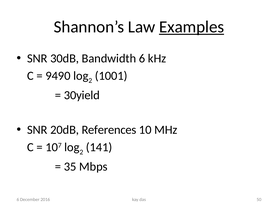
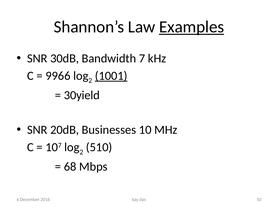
Bandwidth 6: 6 -> 7 (142, 58)
9490: 9490 -> 9966 (58, 76)
1001 underline: none -> present (111, 76)
References: References -> Businesses (109, 130)
141: 141 -> 510 (99, 147)
35: 35 -> 68 (70, 166)
